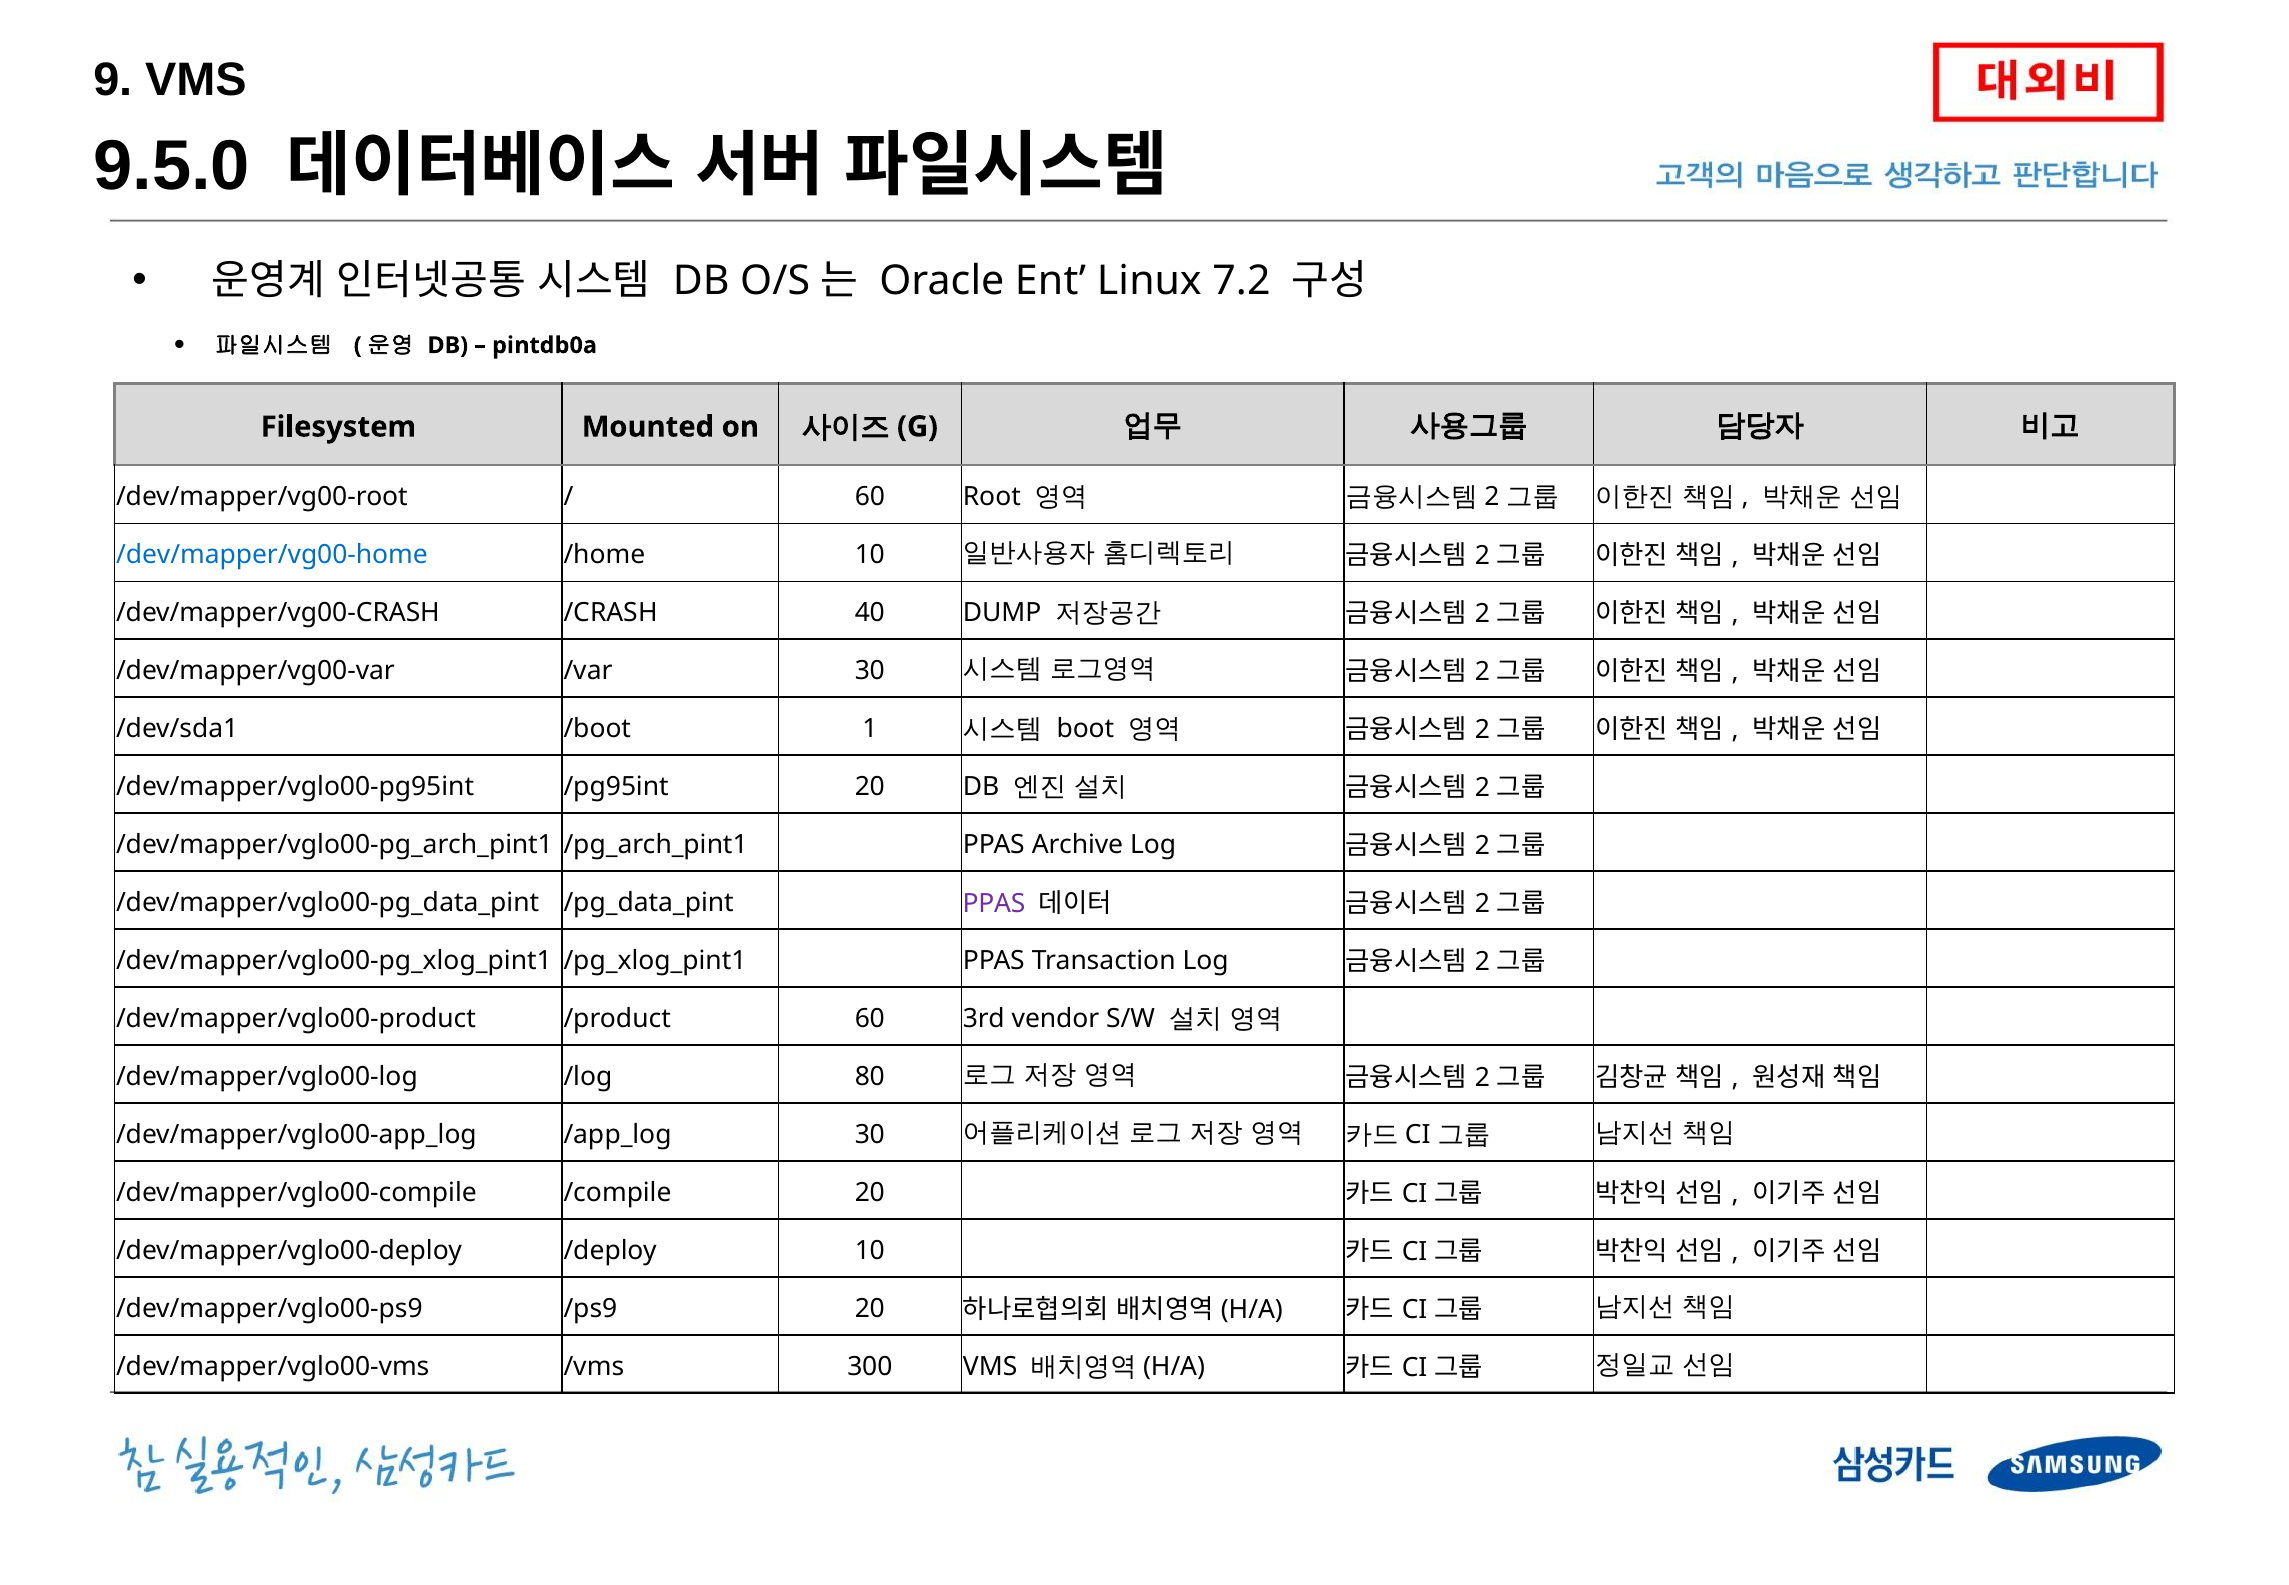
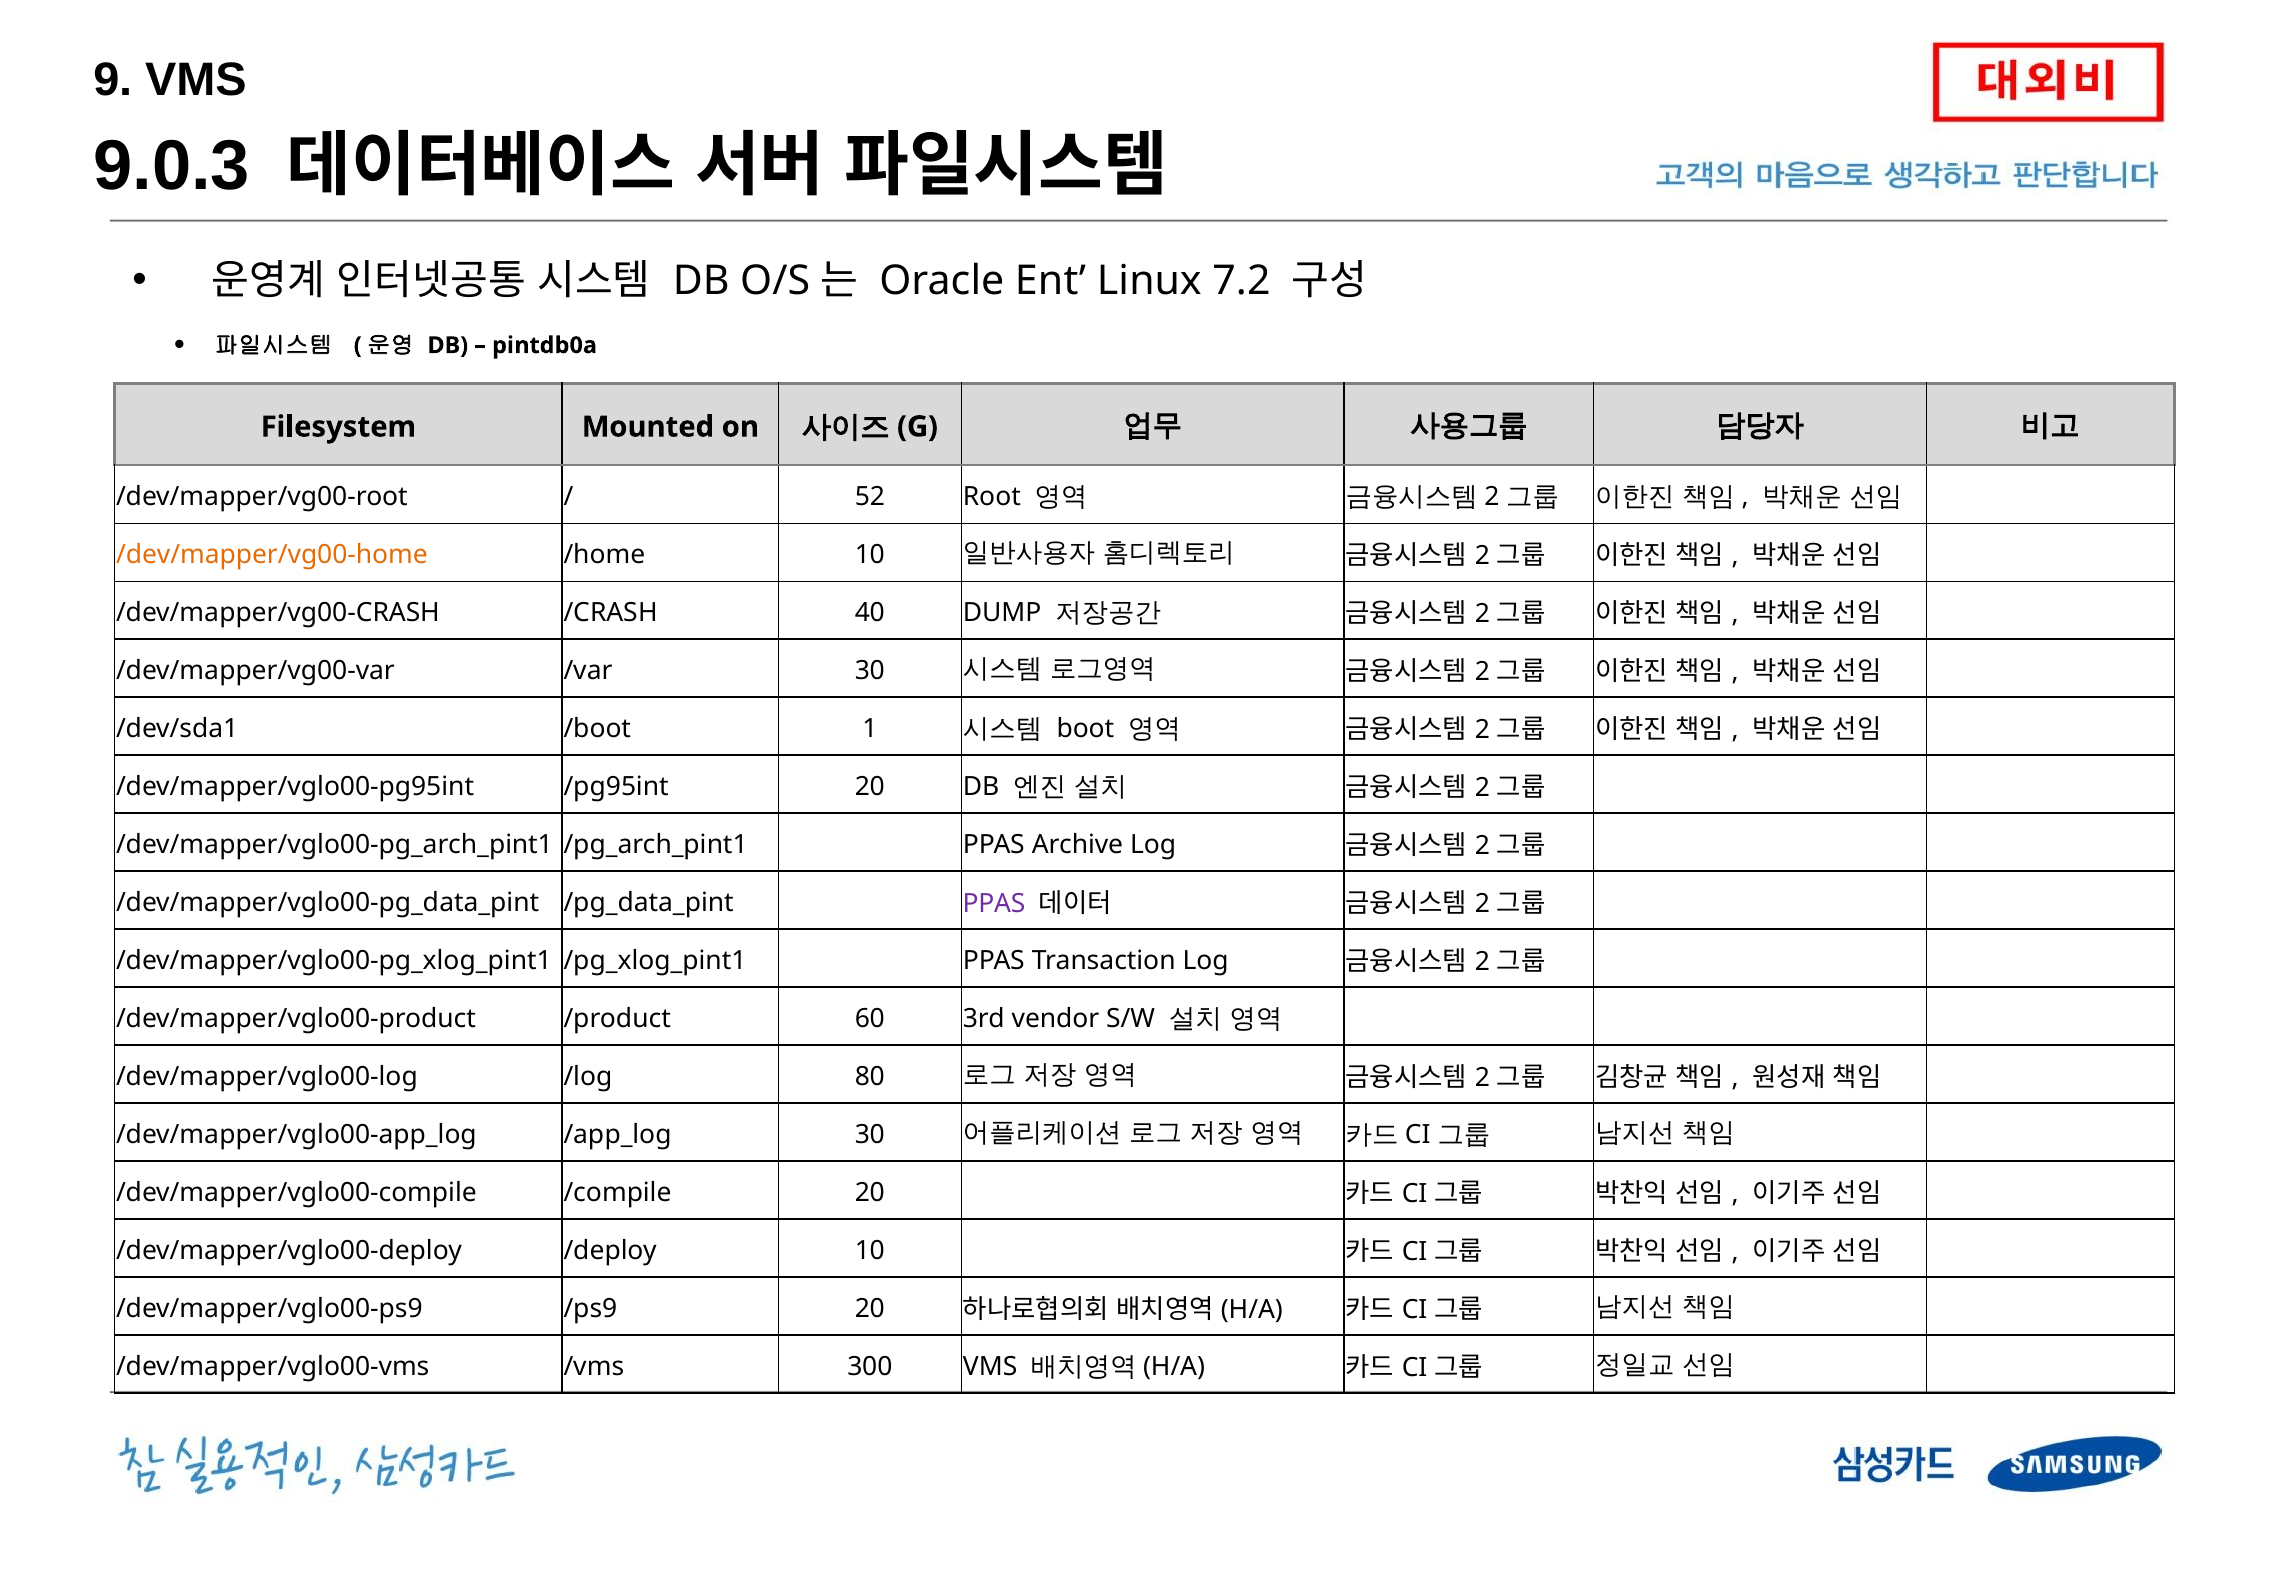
9.5.0: 9.5.0 -> 9.0.3 (172, 166)
60: 60 -> 52 (870, 496)
/dev/mapper/vg00-home colour: blue -> orange (272, 554)
